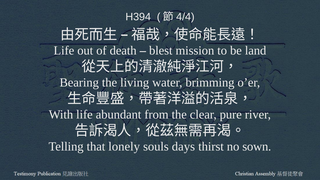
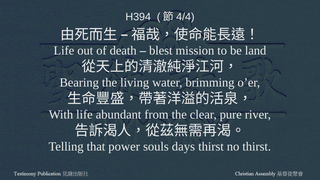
lonely: lonely -> power (124, 147)
no sown: sown -> thirst (257, 147)
